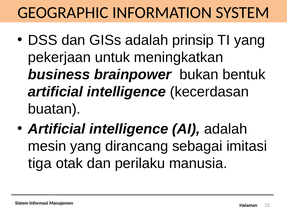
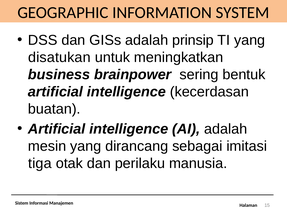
pekerjaan: pekerjaan -> disatukan (59, 57)
bukan: bukan -> sering (199, 75)
